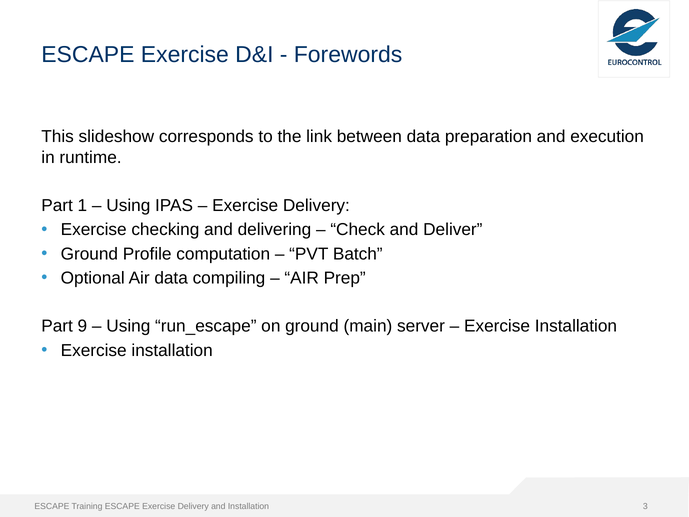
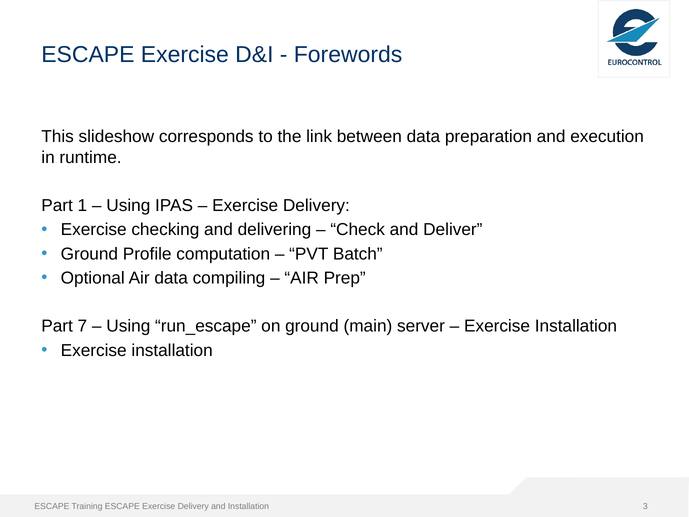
9: 9 -> 7 (82, 326)
